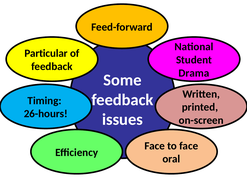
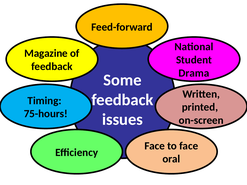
Particular: Particular -> Magazine (46, 53)
26-hours: 26-hours -> 75-hours (46, 114)
